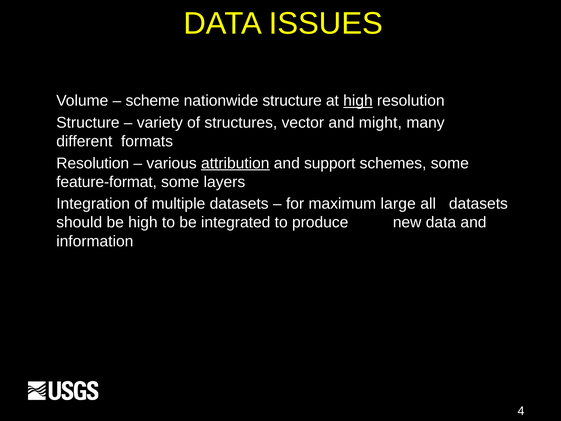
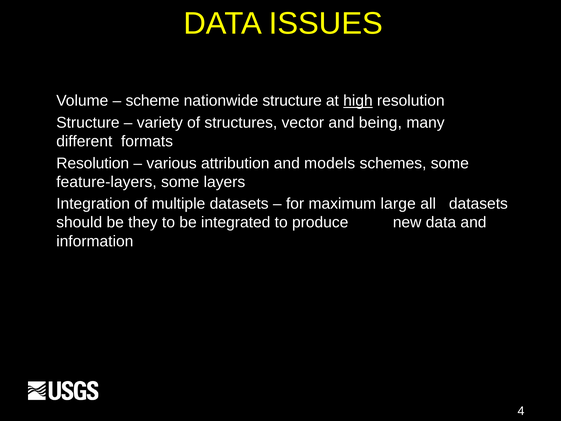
might: might -> being (380, 123)
attribution underline: present -> none (235, 163)
support: support -> models (330, 163)
feature-format: feature-format -> feature-layers (106, 182)
be high: high -> they (143, 222)
